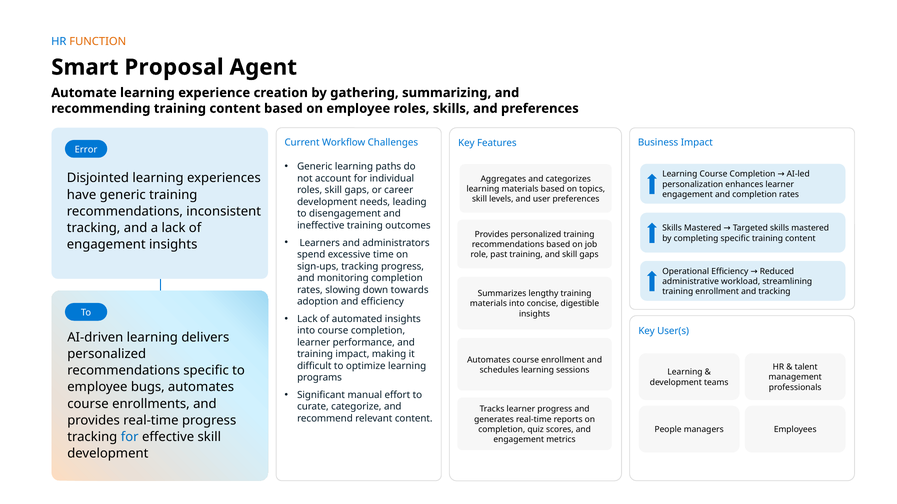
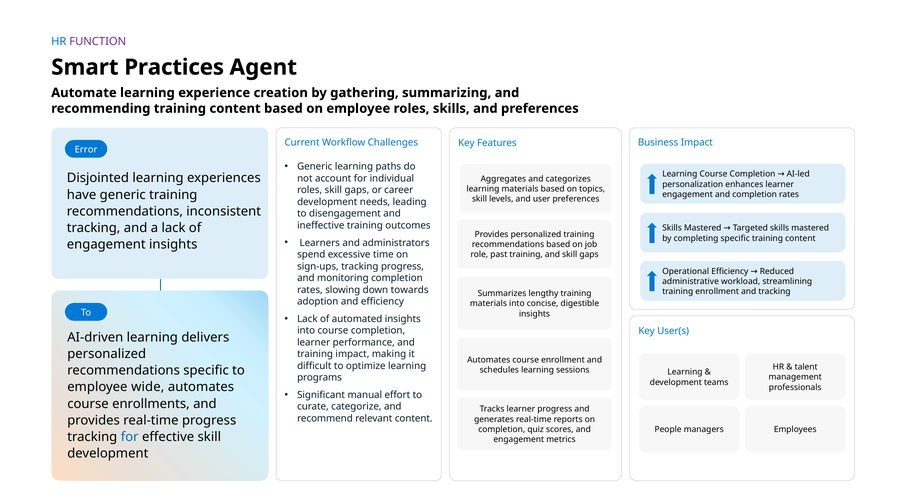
FUNCTION colour: orange -> purple (98, 41)
Proposal: Proposal -> Practices (174, 67)
bugs: bugs -> wide (148, 388)
